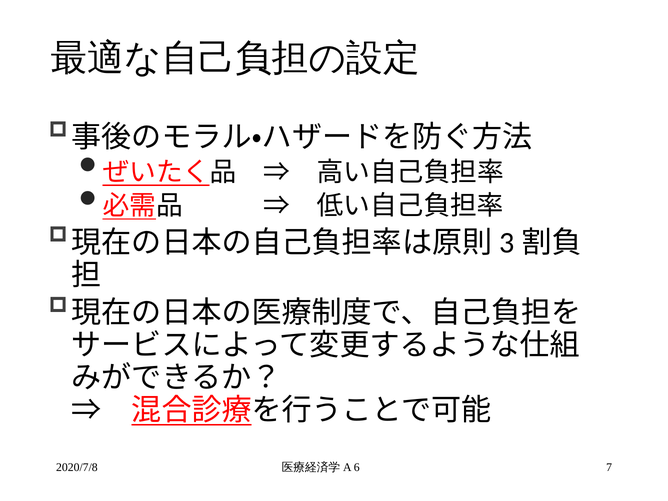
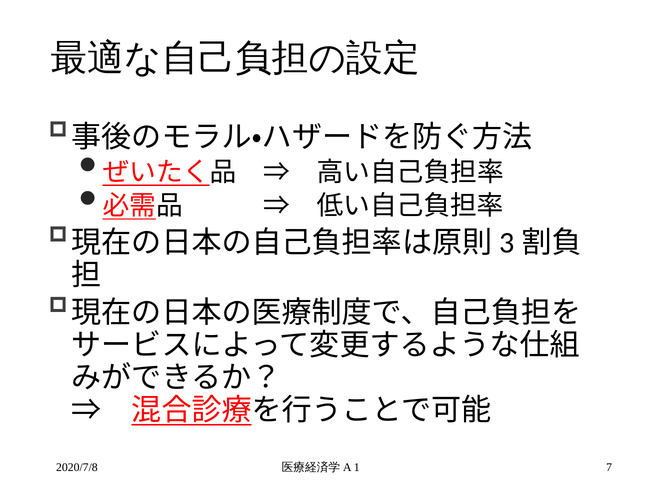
6: 6 -> 1 (357, 467)
